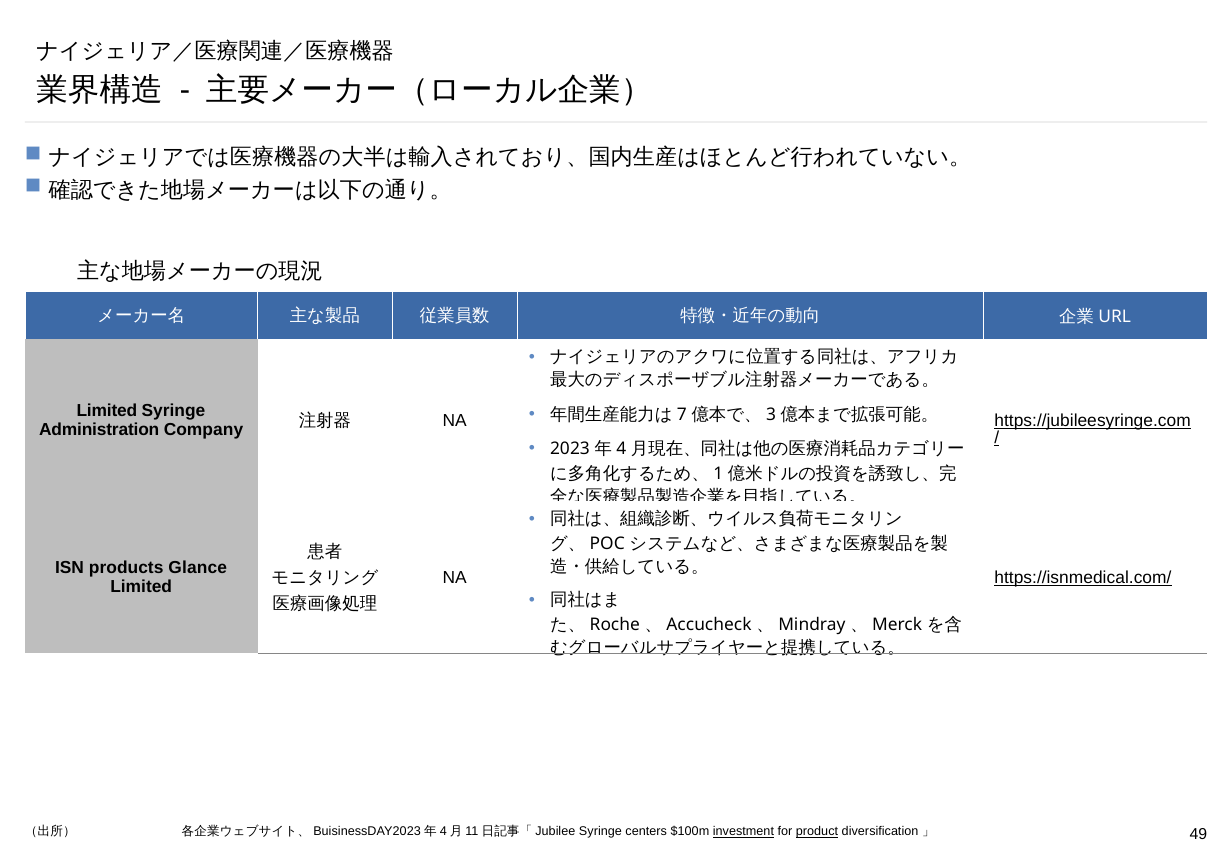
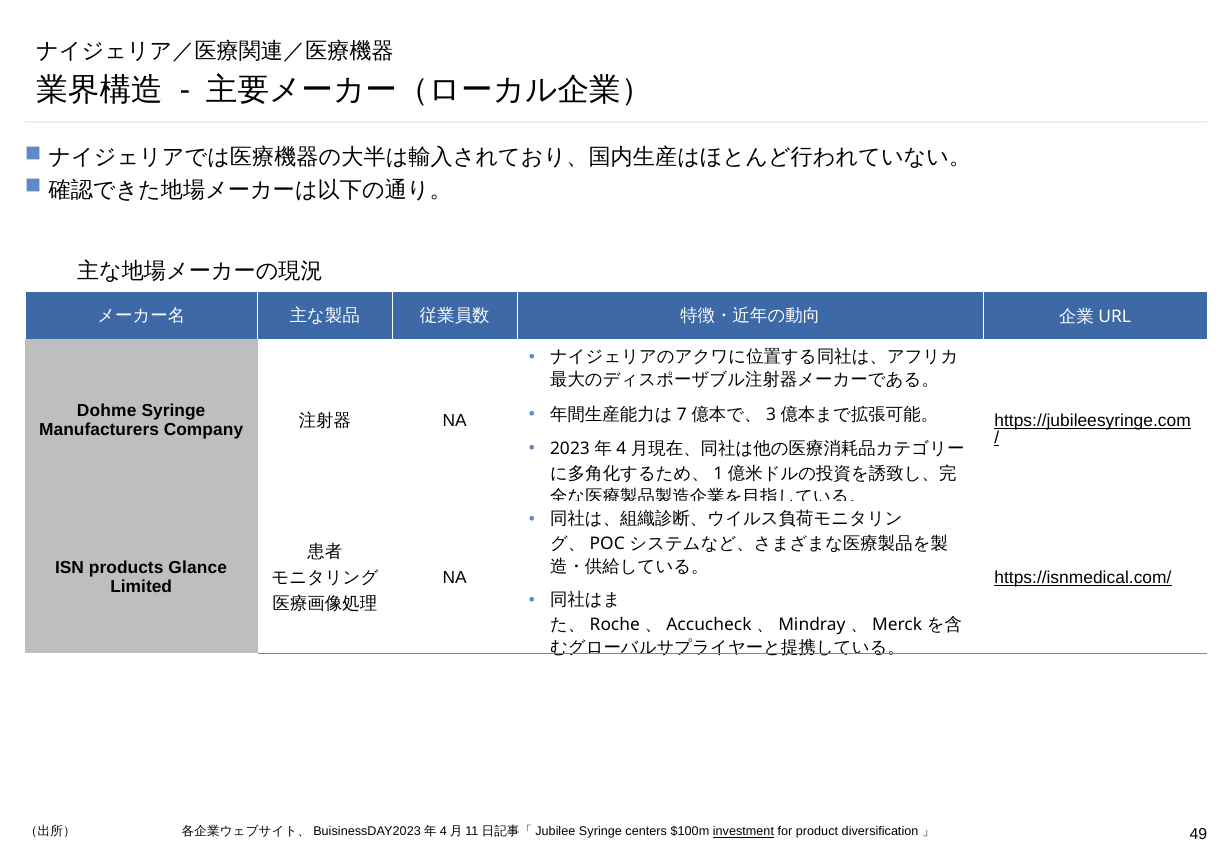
Limited: Limited -> Dohme (107, 411)
Administration: Administration -> Manufacturers (99, 430)
product underline: present -> none (817, 832)
